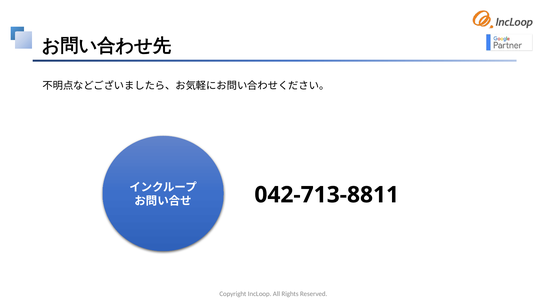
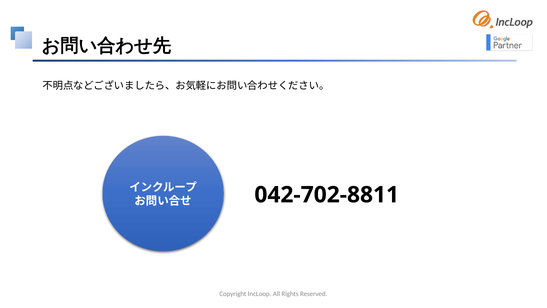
042-713-8811: 042-713-8811 -> 042-702-8811 (327, 195)
